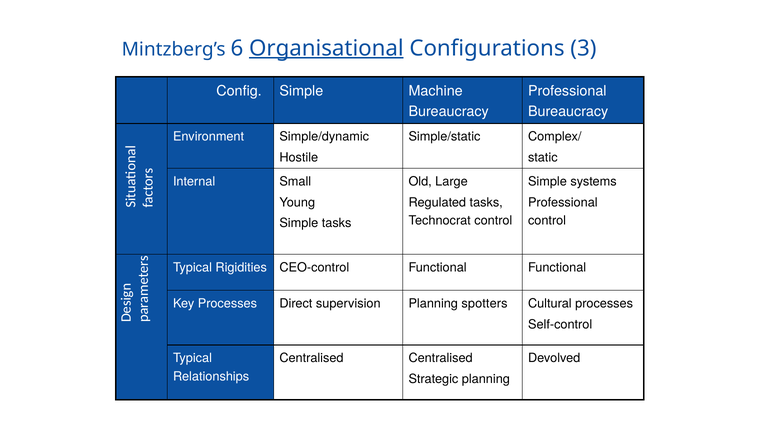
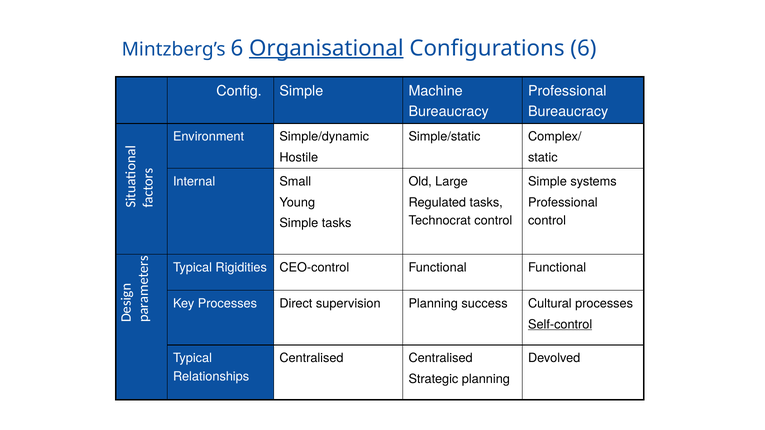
Configurations 3: 3 -> 6 (583, 48)
spotters: spotters -> success (485, 304)
Self-control underline: none -> present (560, 325)
